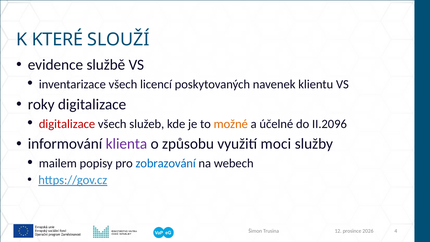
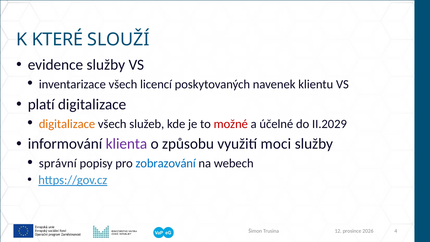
evidence službě: službě -> služby (106, 65)
roky: roky -> platí (41, 104)
digitalizace colour: red -> orange (67, 124)
možné colour: orange -> red (231, 124)
II.2096: II.2096 -> II.2029 (329, 124)
mailem: mailem -> správní (58, 163)
